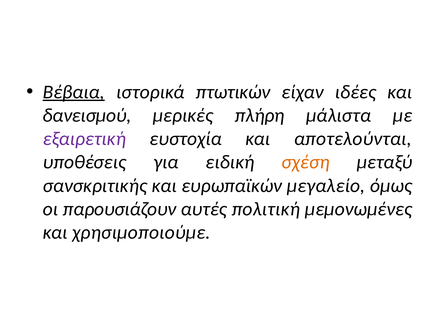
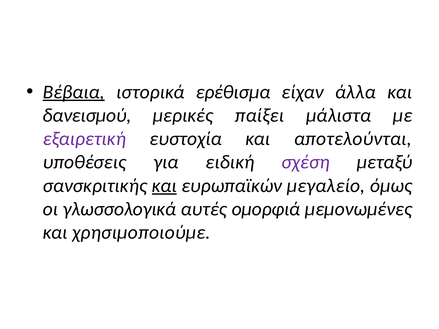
πτωτικών: πτωτικών -> ερέθισμα (233, 92)
ιδέες: ιδέες -> άλλα (355, 92)
πλήρη: πλήρη -> παίξει (260, 116)
σχέση colour: orange -> purple (306, 162)
και underline: none -> present (164, 186)
παρουσιάζουν: παρουσιάζουν -> γλωσσολογικά (120, 209)
πολιτική: πολιτική -> ομορφιά (266, 209)
